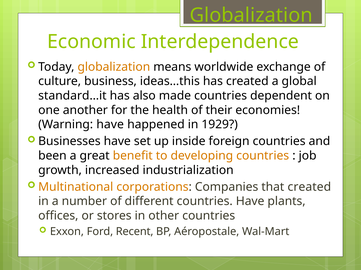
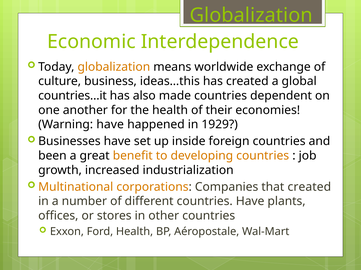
standard…it: standard…it -> countries…it (72, 96)
Ford Recent: Recent -> Health (135, 232)
